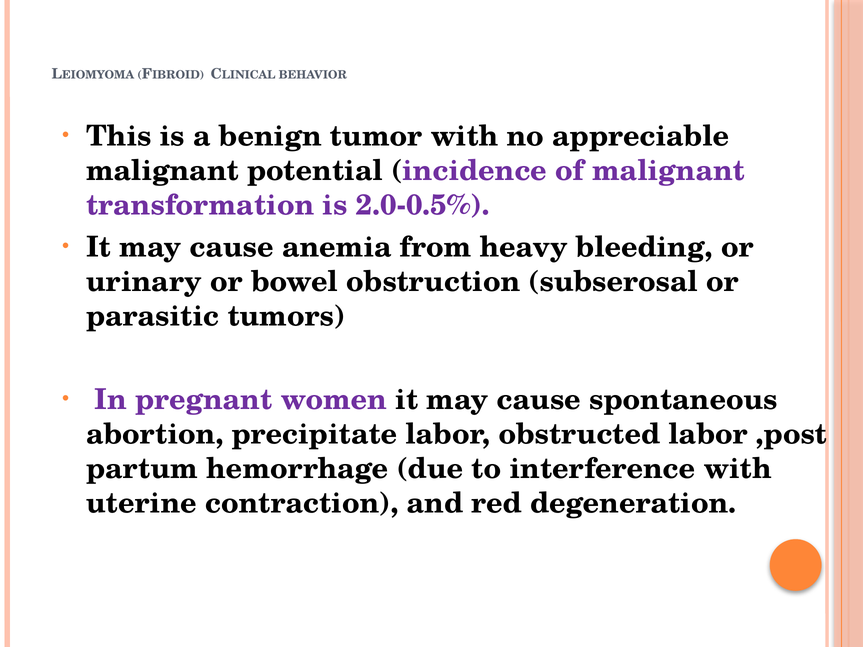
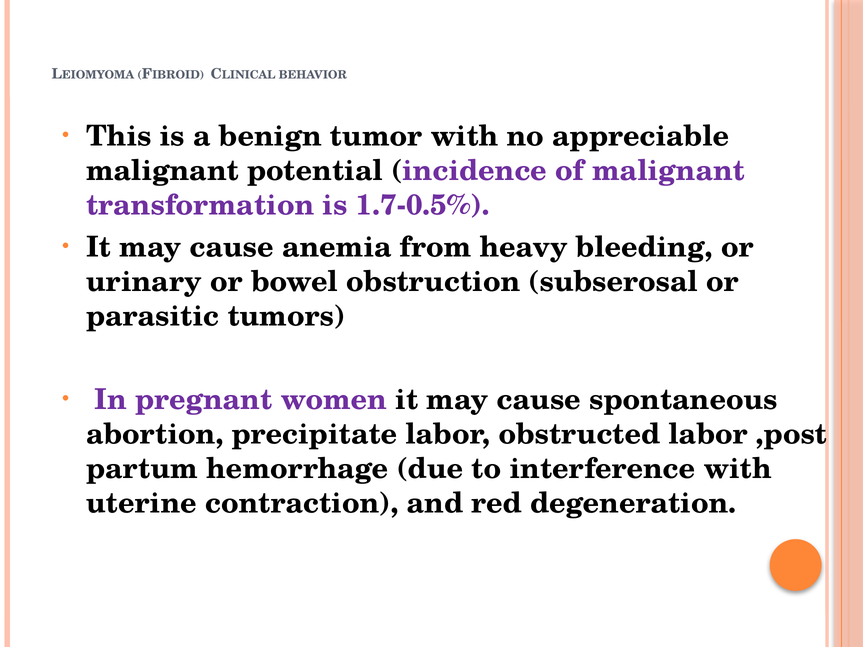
2.0-0.5%: 2.0-0.5% -> 1.7-0.5% (423, 206)
